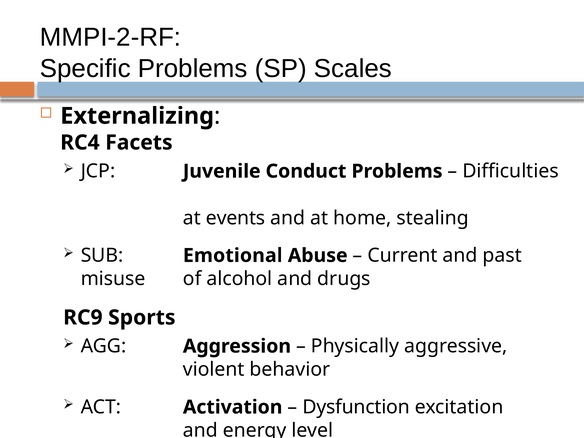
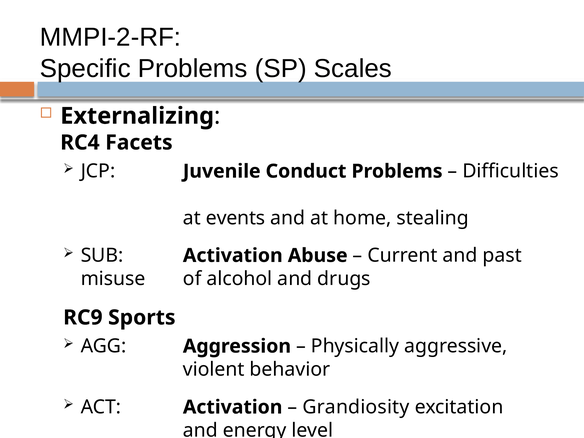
SUB Emotional: Emotional -> Activation (233, 256)
Dysfunction: Dysfunction -> Grandiosity (356, 407)
